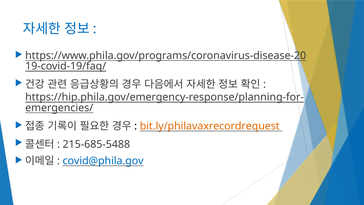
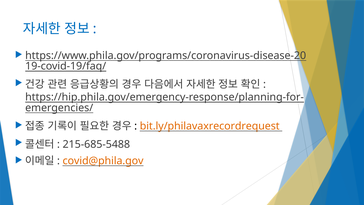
covid@phila.gov colour: blue -> orange (103, 161)
